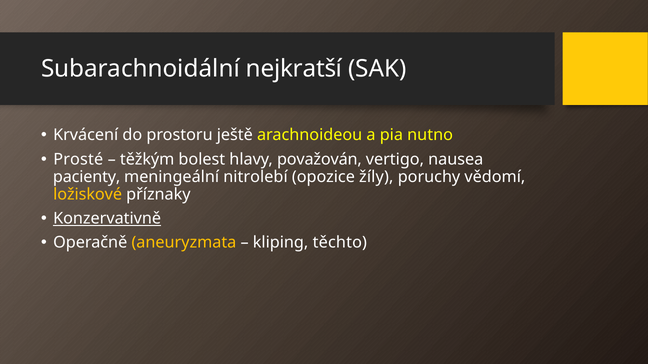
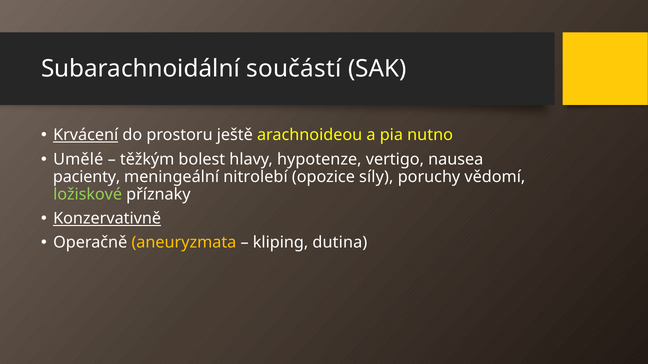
nejkratší: nejkratší -> součástí (294, 69)
Krvácení underline: none -> present (86, 135)
Prosté: Prosté -> Umělé (78, 160)
považován: považován -> hypotenze (319, 160)
žíly: žíly -> síly (376, 177)
ložiskové colour: yellow -> light green (88, 195)
těchto: těchto -> dutina (340, 243)
